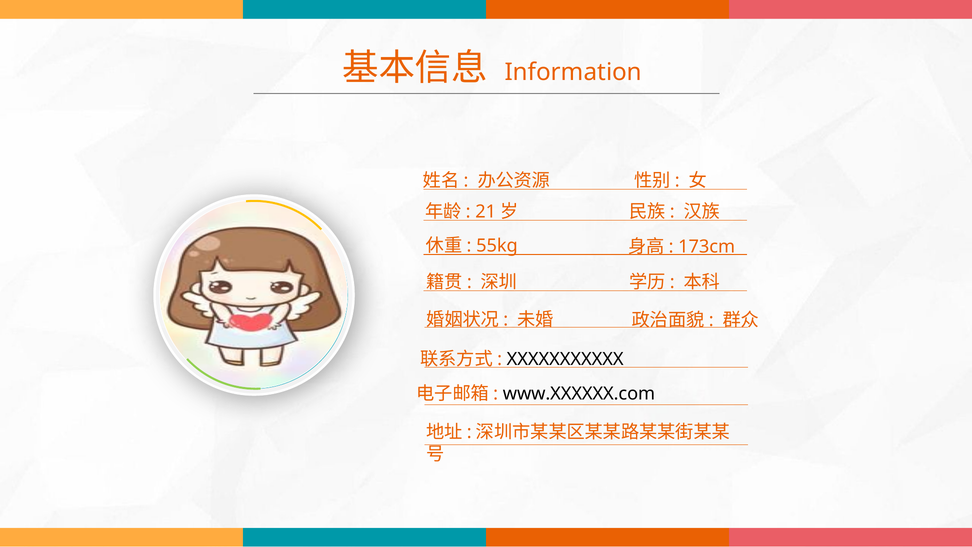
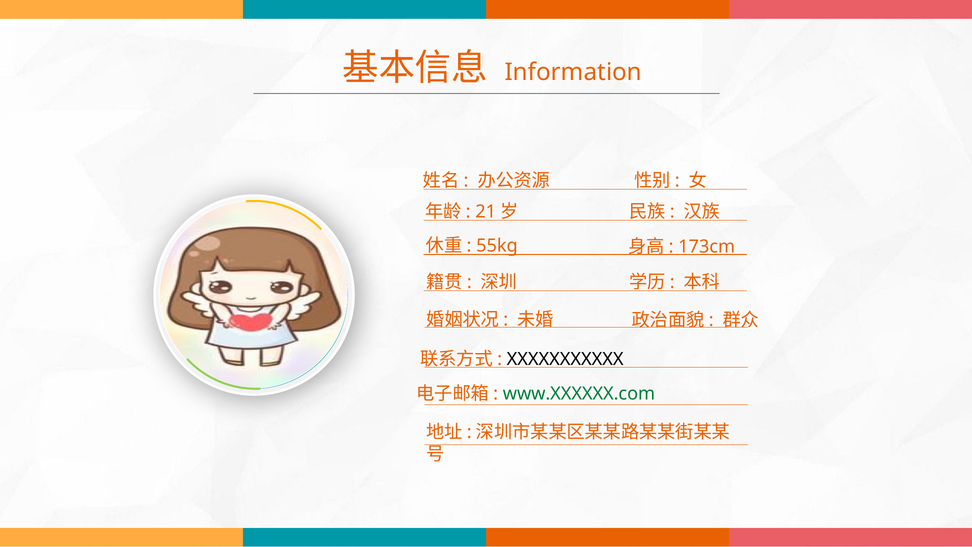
www.XXXXXX.com colour: black -> green (579, 394)
